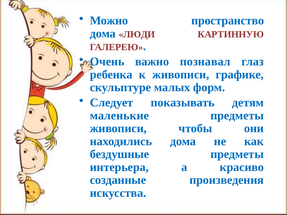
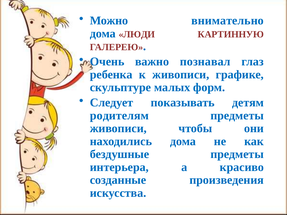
пространство: пространство -> внимательно (228, 21)
маленькие: маленькие -> родителям (119, 116)
